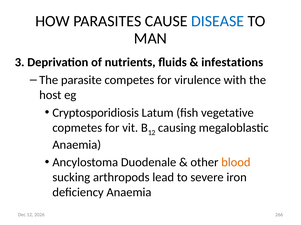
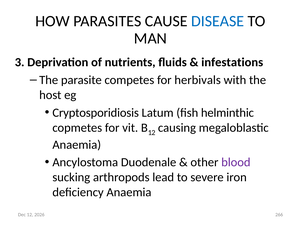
virulence: virulence -> herbivals (198, 80)
vegetative: vegetative -> helminthic (227, 113)
blood colour: orange -> purple (236, 163)
